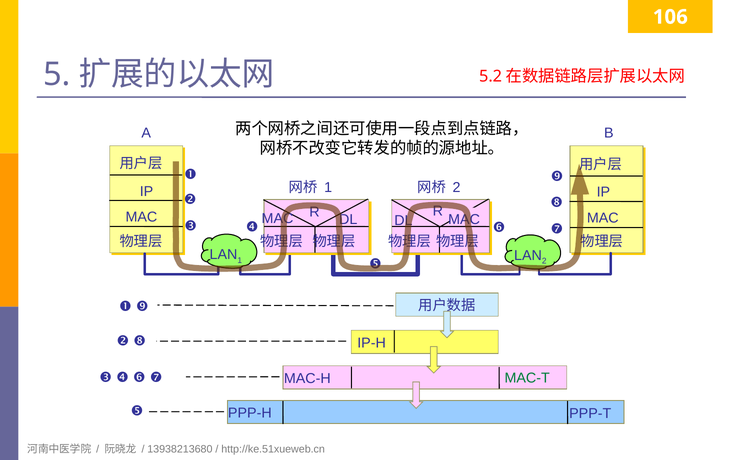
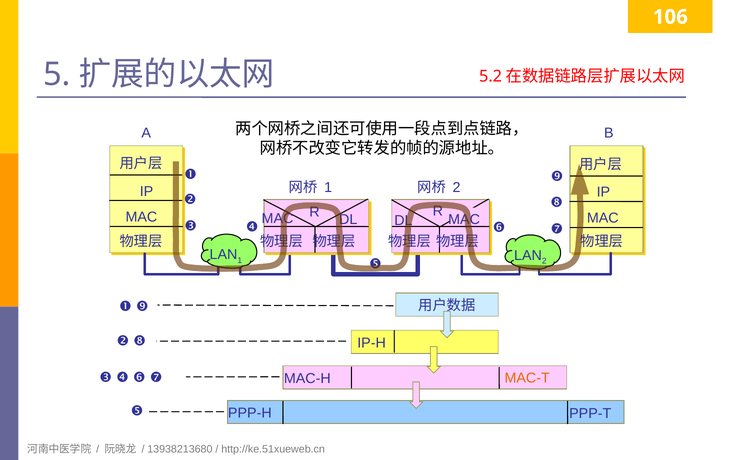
MAC-T colour: green -> orange (527, 378)
